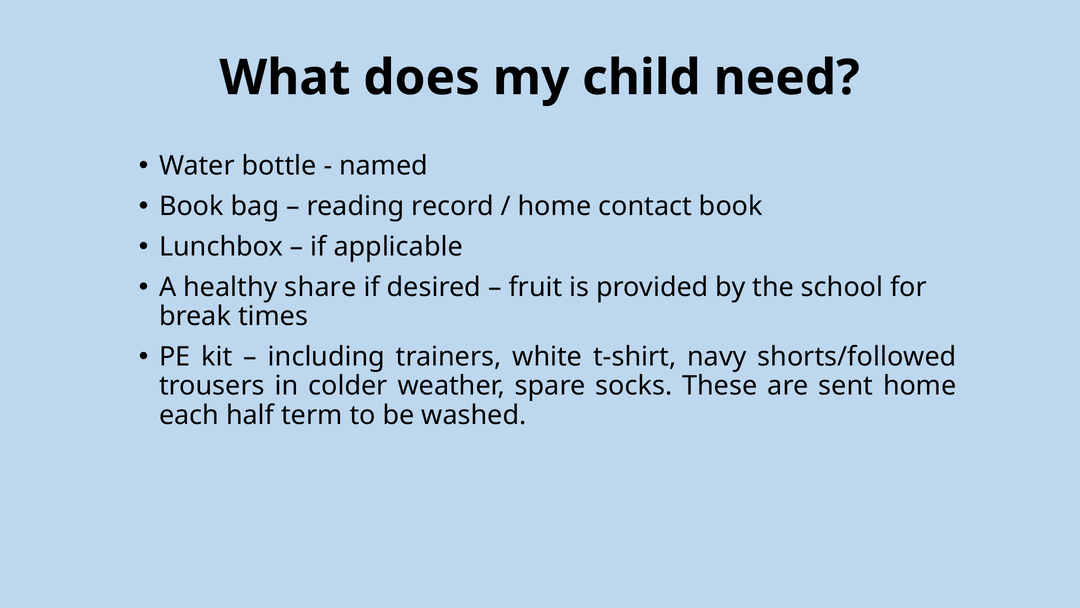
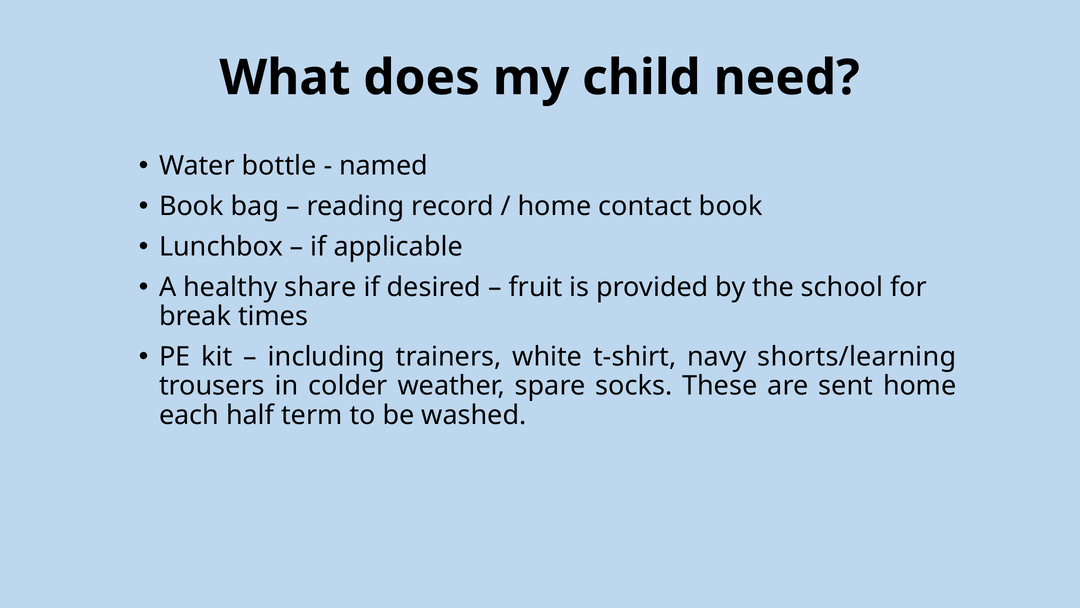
shorts/followed: shorts/followed -> shorts/learning (857, 357)
